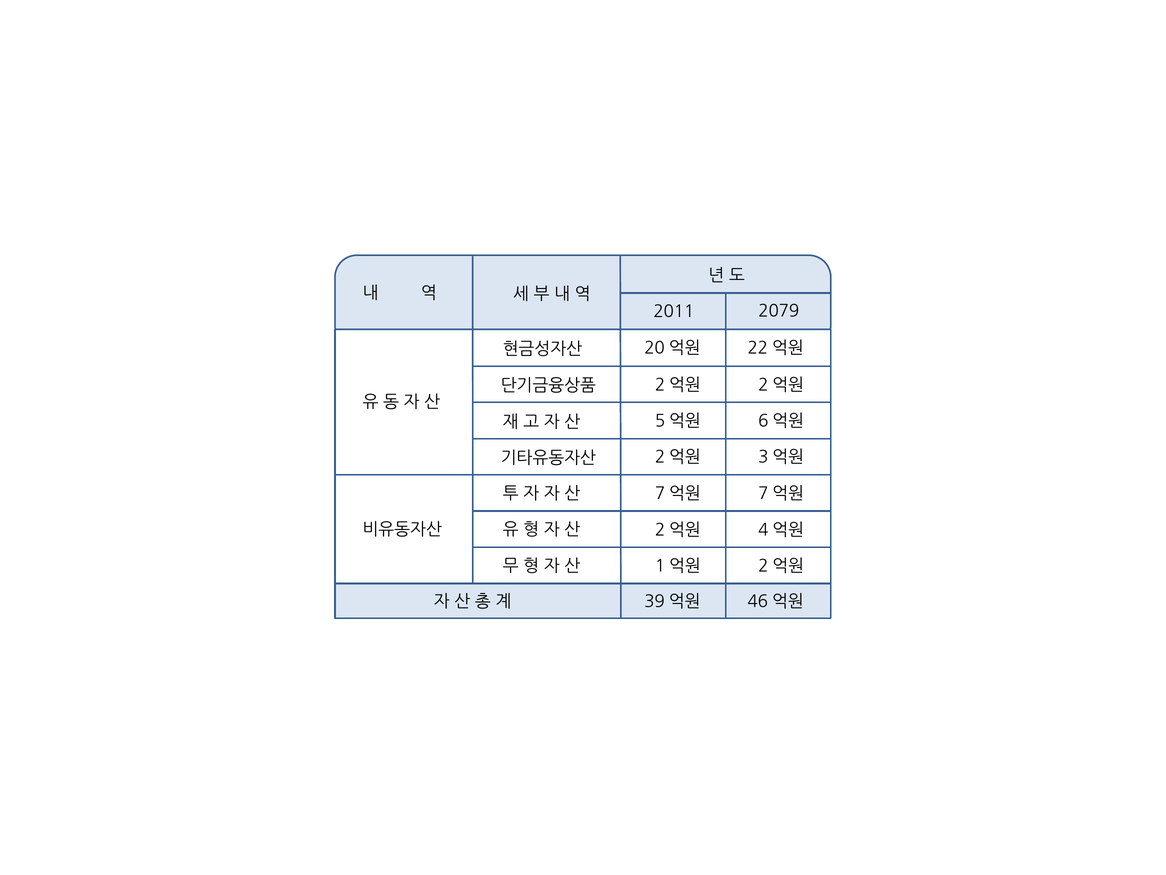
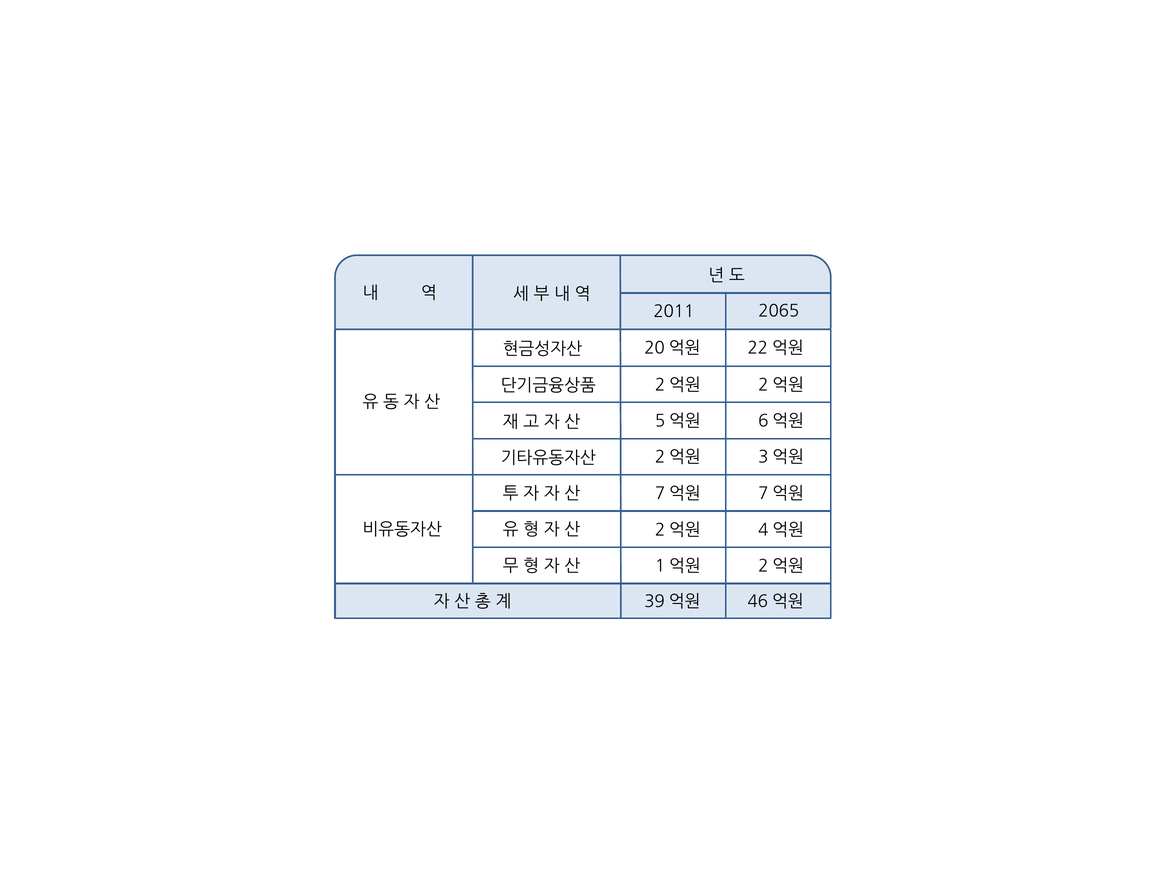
2079: 2079 -> 2065 (779, 311)
